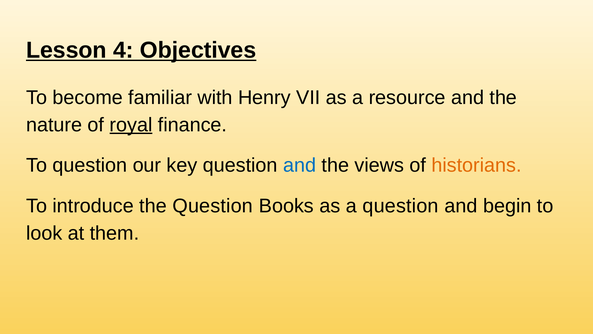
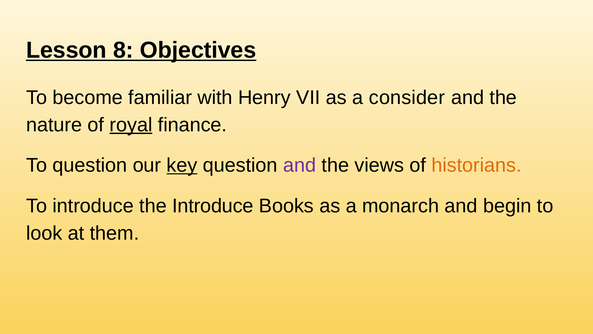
4: 4 -> 8 (123, 50)
resource: resource -> consider (407, 97)
key underline: none -> present (182, 165)
and colour: blue -> purple (300, 165)
the Question: Question -> Introduce (213, 206)
a question: question -> monarch (401, 206)
